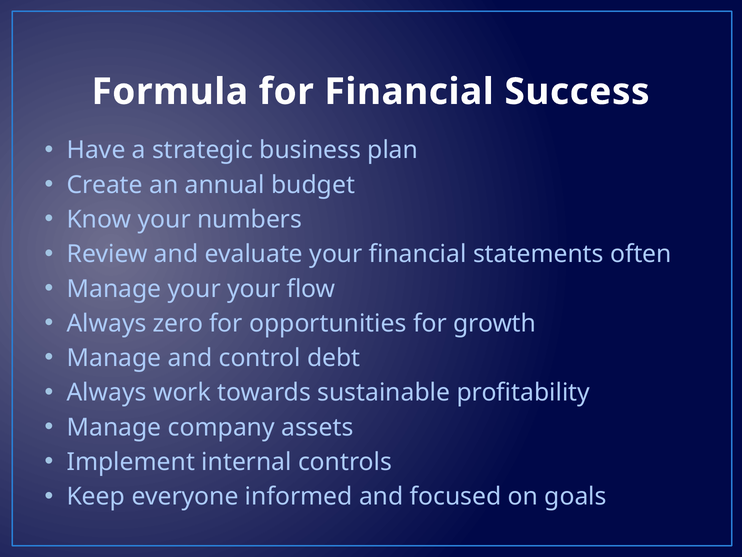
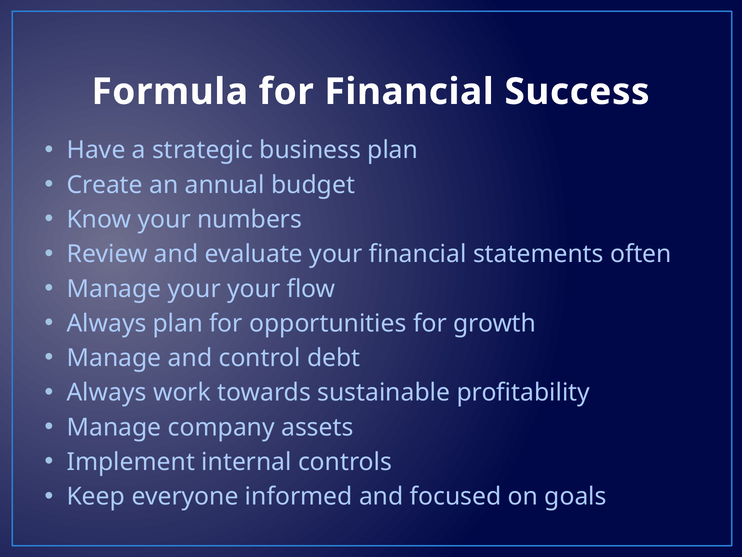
Always zero: zero -> plan (178, 323)
